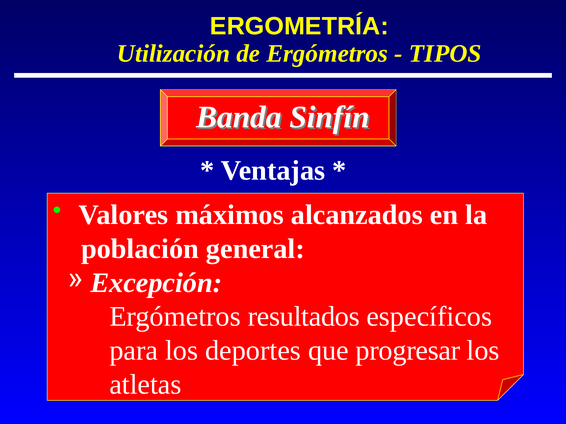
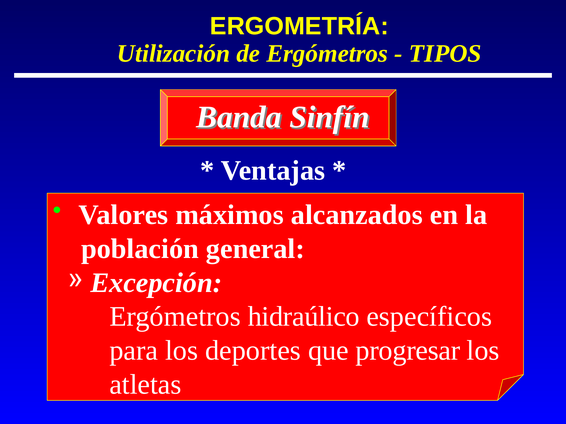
resultados: resultados -> hidraúlico (304, 317)
